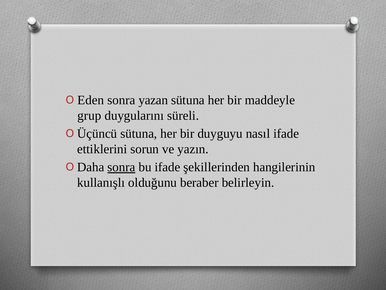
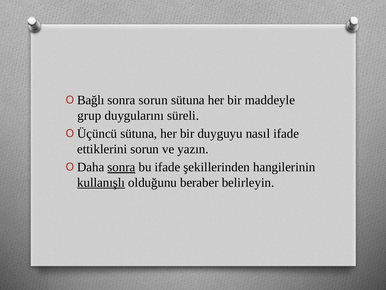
Eden: Eden -> Bağlı (91, 100)
sonra yazan: yazan -> sorun (153, 100)
kullanışlı underline: none -> present (101, 182)
